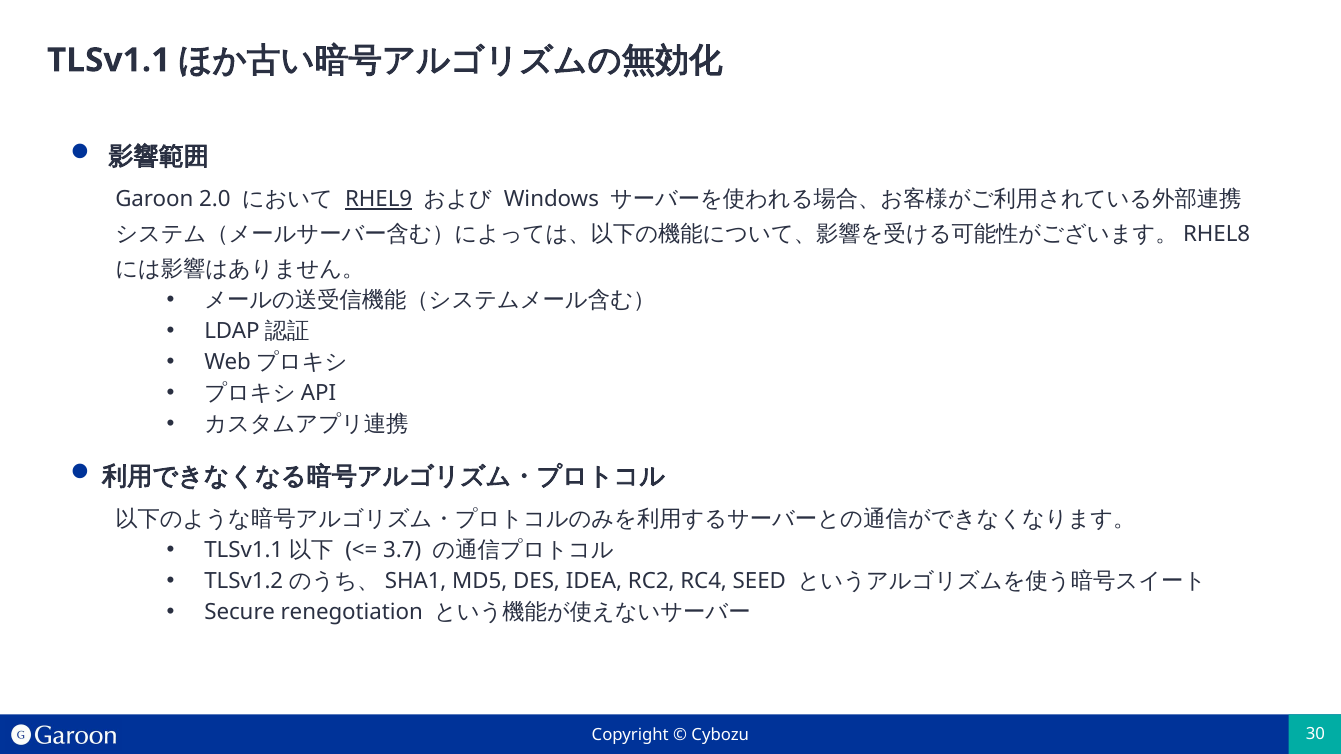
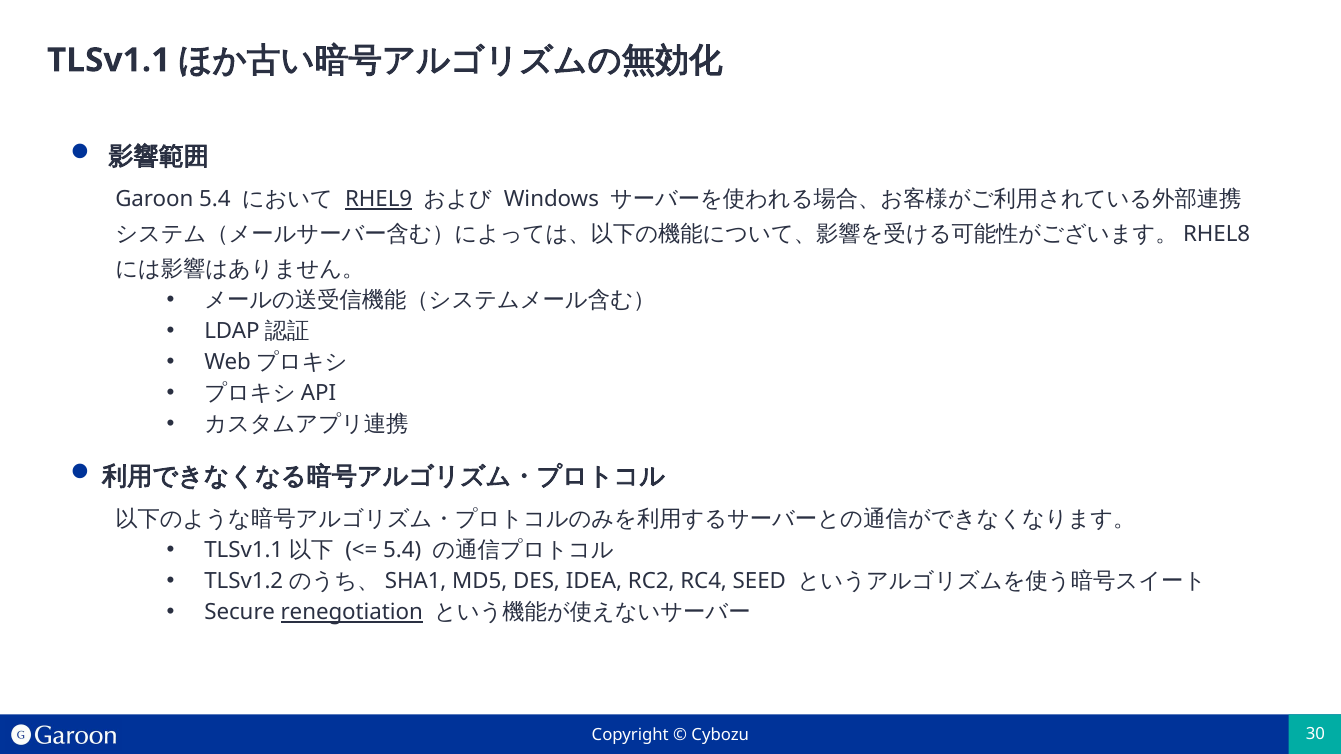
Garoon 2.0: 2.0 -> 5.4 (215, 200)
3.7: 3.7 -> 5.4 (402, 550)
renegotiation underline: none -> present (352, 613)
